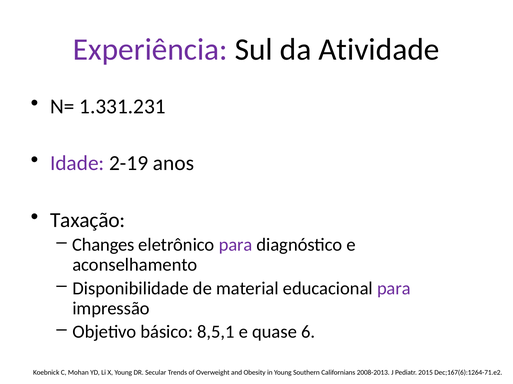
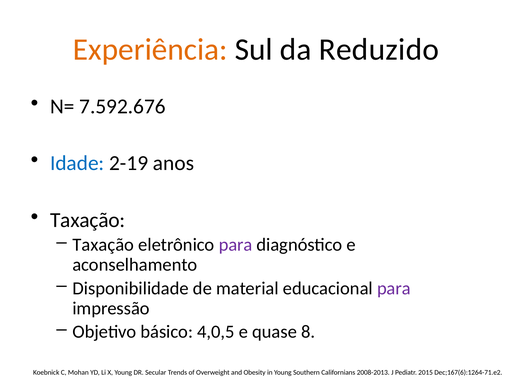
Experiência colour: purple -> orange (150, 50)
Atividade: Atividade -> Reduzido (379, 50)
1.331.231: 1.331.231 -> 7.592.676 (122, 107)
Idade colour: purple -> blue (77, 164)
Changes: Changes -> Taxação (103, 245)
8,5,1: 8,5,1 -> 4,0,5 (216, 332)
6: 6 -> 8 (308, 332)
